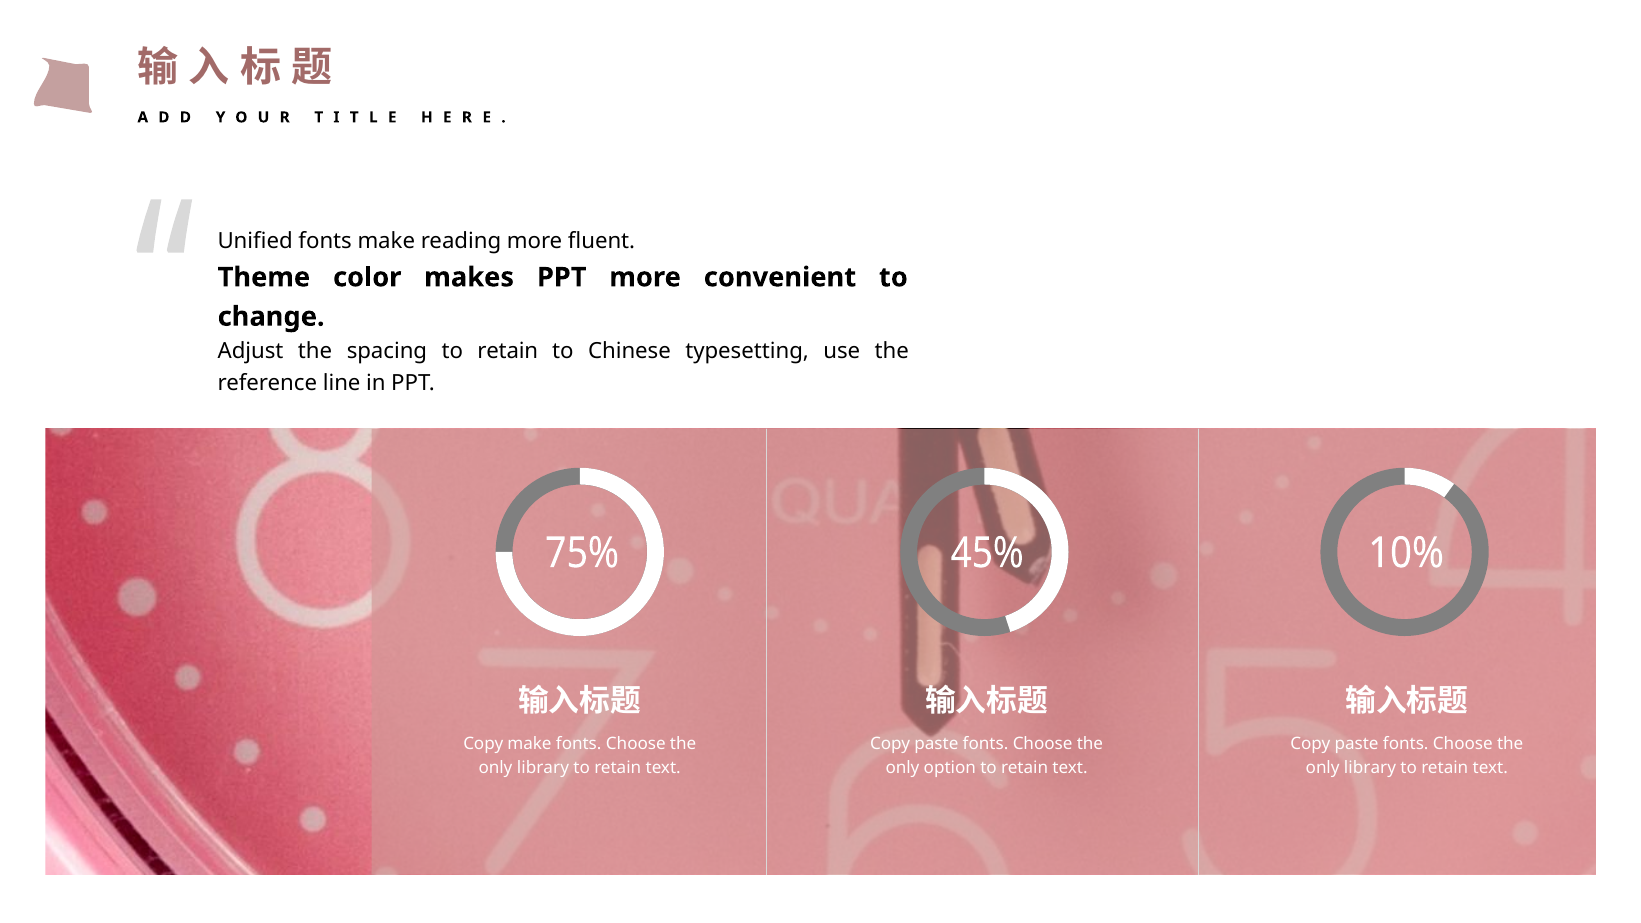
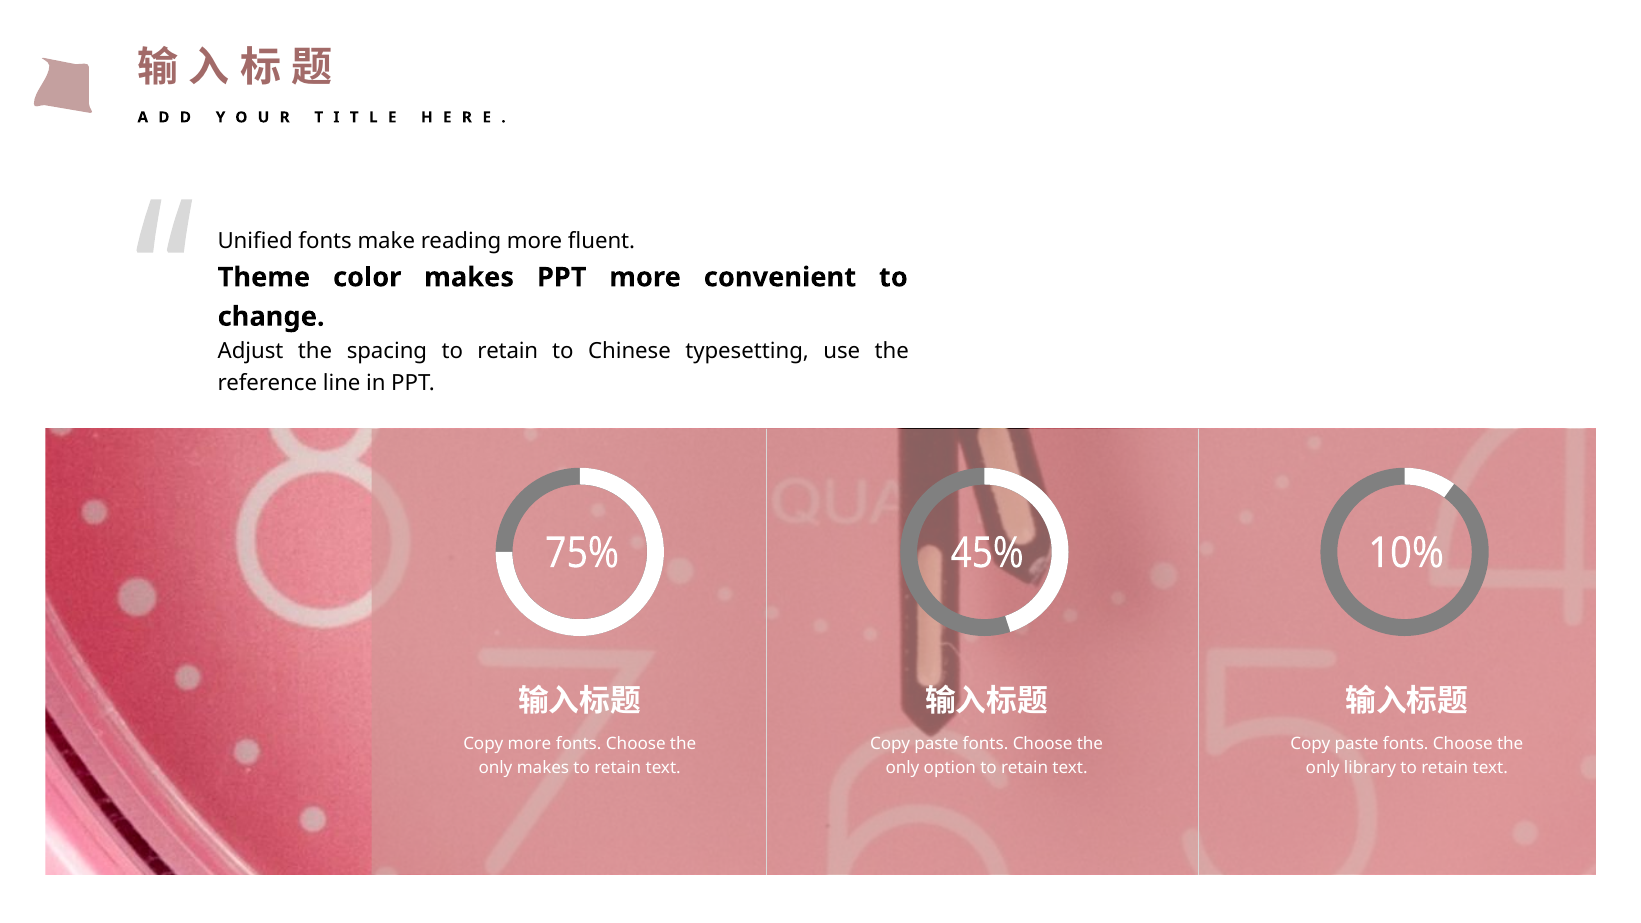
Copy make: make -> more (529, 744)
library: library -> makes (543, 768)
